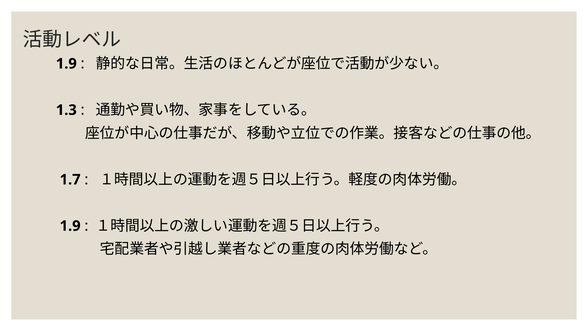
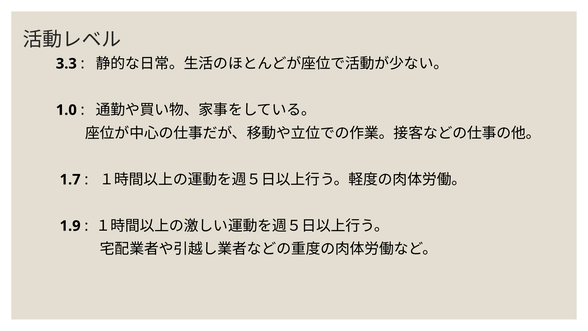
1.9: 1.9 -> 3.3 (66, 64)
1.3: 1.3 -> 1.0 (66, 110)
